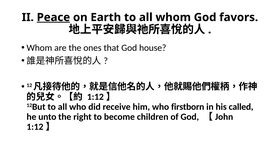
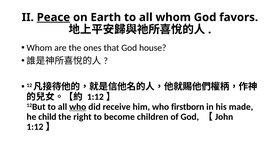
who underline: none -> present (78, 107)
called: called -> made (241, 107)
unto: unto -> child (47, 117)
